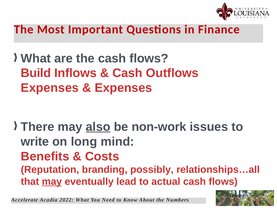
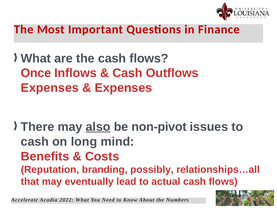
Build: Build -> Once (36, 73)
non-work: non-work -> non-pivot (159, 127)
write: write -> cash (35, 141)
may underline: present -> none (52, 181)
